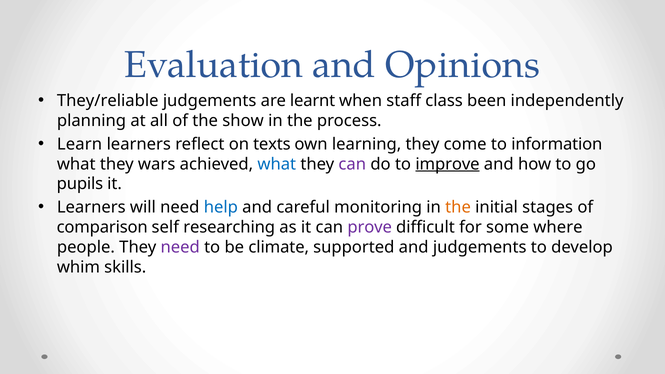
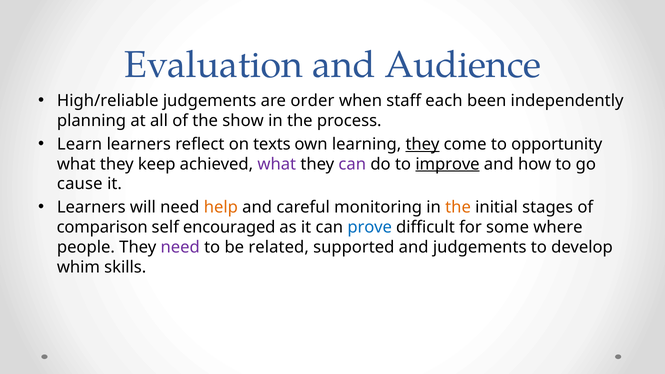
Opinions: Opinions -> Audience (463, 65)
They/reliable: They/reliable -> High/reliable (108, 101)
learnt: learnt -> order (312, 101)
class: class -> each (444, 101)
they underline: none -> present (422, 144)
information: information -> opportunity (557, 144)
wars: wars -> keep (157, 164)
what colour: blue -> purple (277, 164)
pupils: pupils -> cause (80, 184)
help colour: blue -> orange (221, 207)
researching: researching -> encouraged (229, 227)
prove colour: purple -> blue (370, 227)
climate: climate -> related (279, 247)
